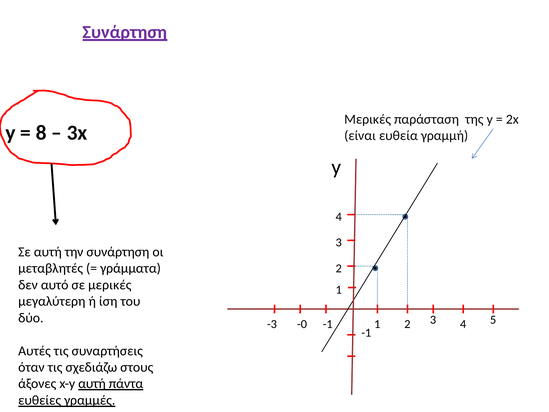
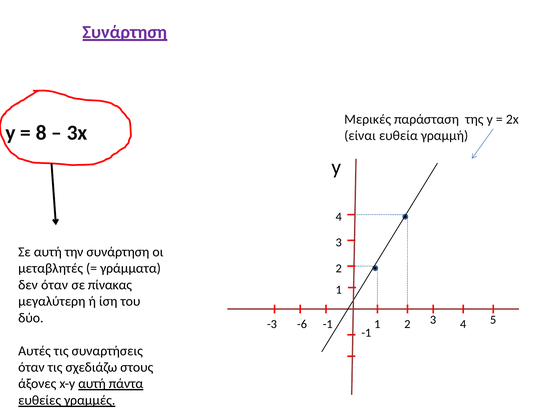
δεν αυτό: αυτό -> όταν (55, 285)
σε μερικές: μερικές -> πίνακας (110, 285)
-0: -0 -> -6 (302, 324)
